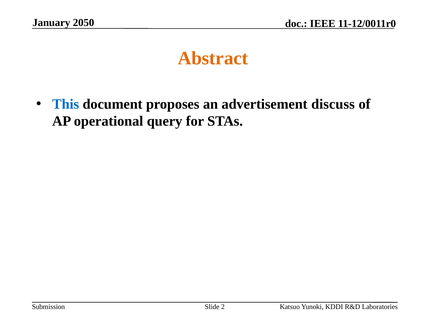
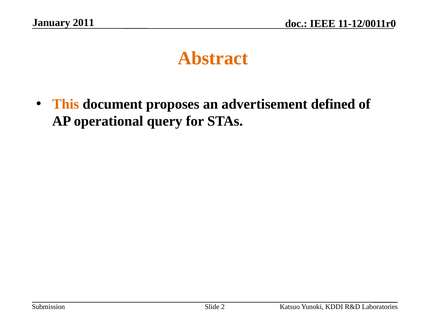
2050: 2050 -> 2011 (84, 23)
This colour: blue -> orange (66, 104)
discuss: discuss -> defined (333, 104)
